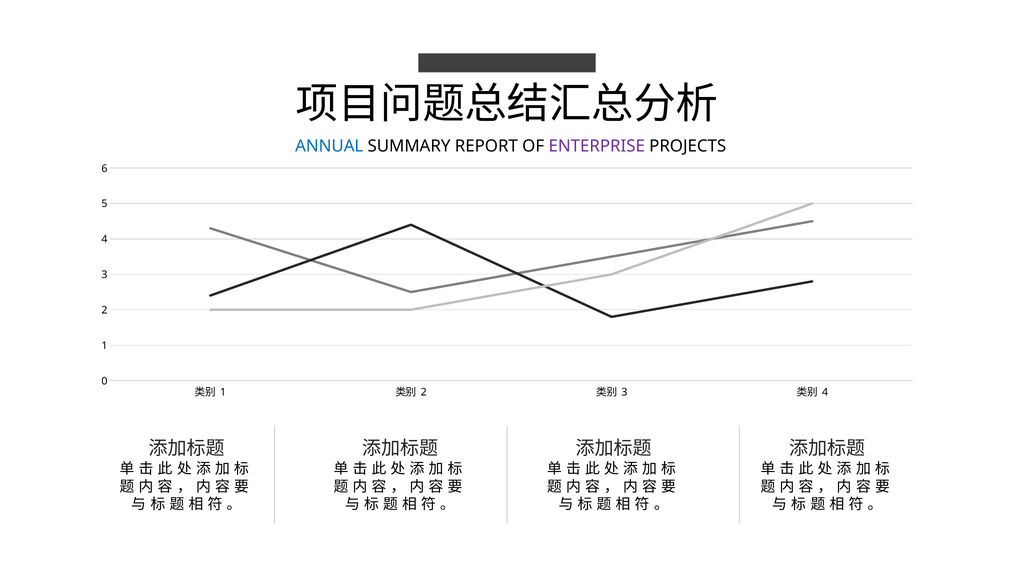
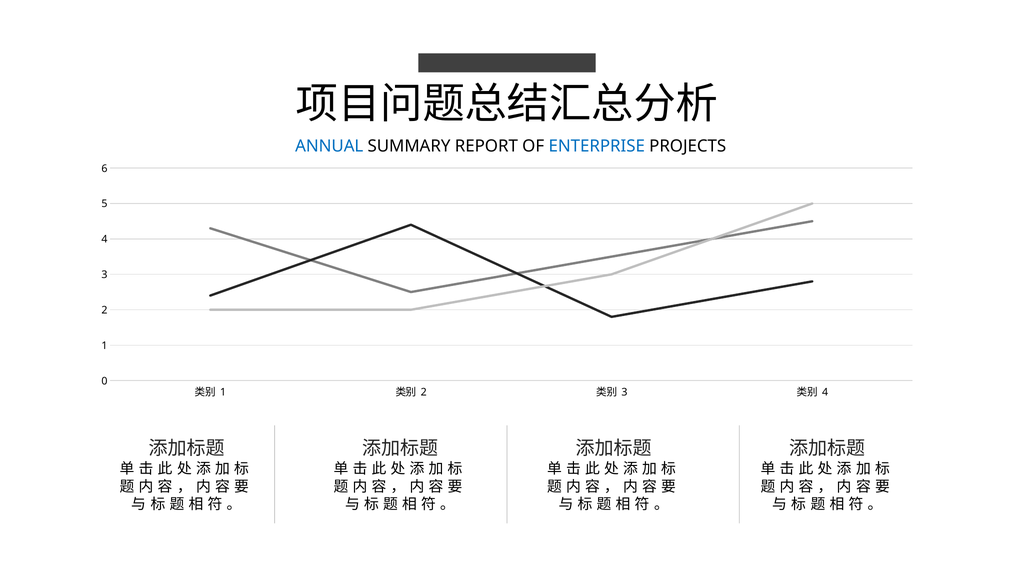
ENTERPRISE colour: purple -> blue (597, 146)
